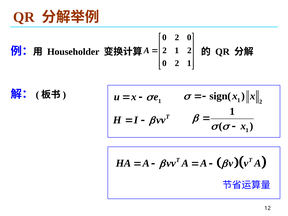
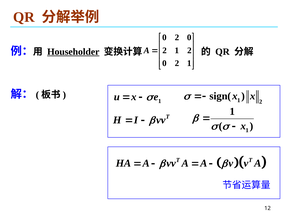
Householder underline: none -> present (73, 52)
